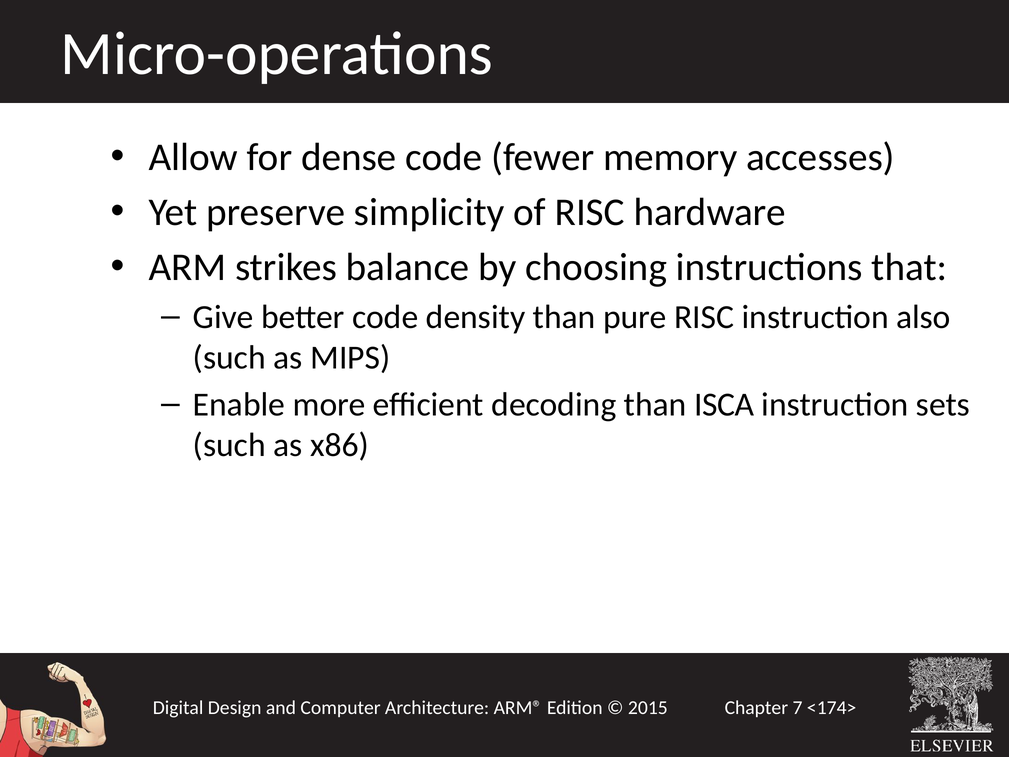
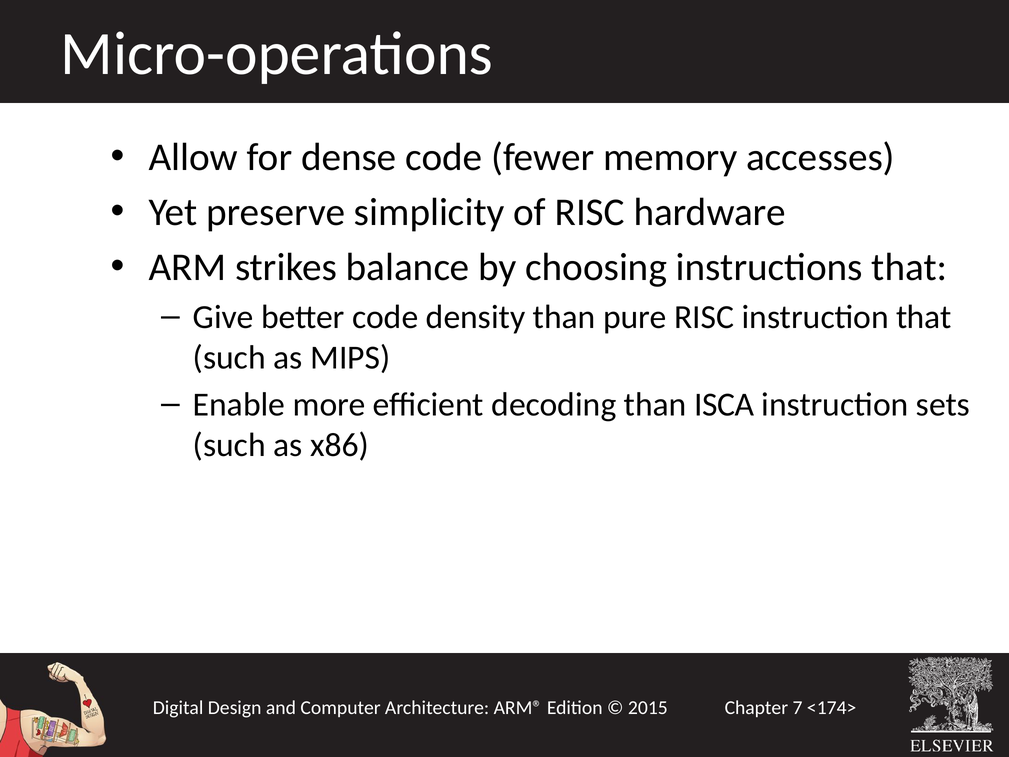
instruction also: also -> that (924, 317)
